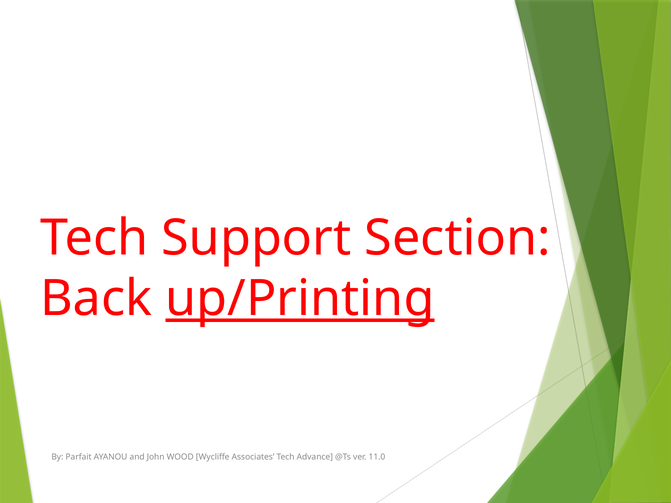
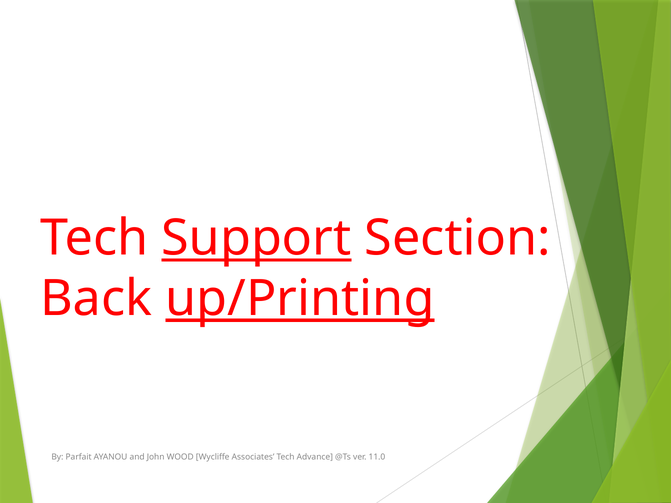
Support underline: none -> present (256, 238)
